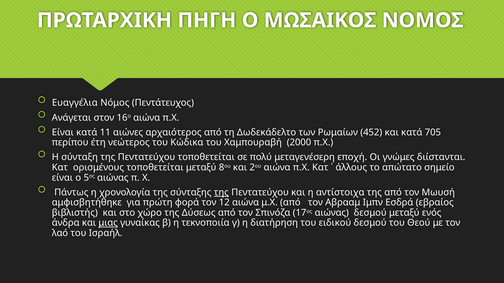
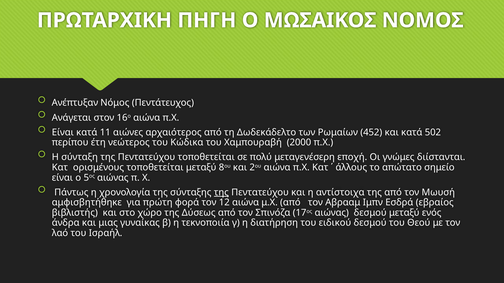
Ευαγγέλια: Ευαγγέλια -> Ανέπτυξαν (75, 103)
705: 705 -> 502 (433, 133)
μιας underline: present -> none (108, 223)
